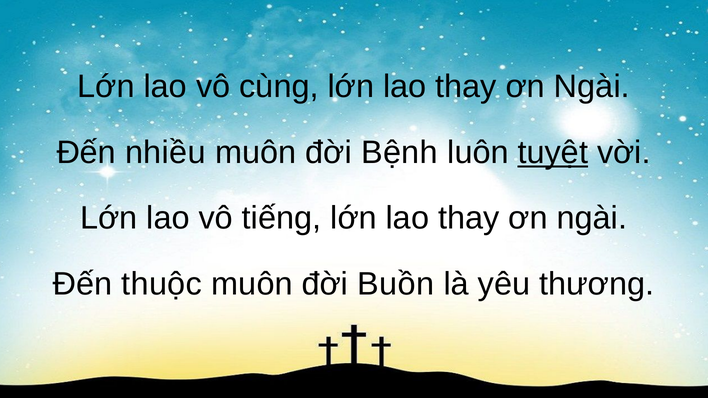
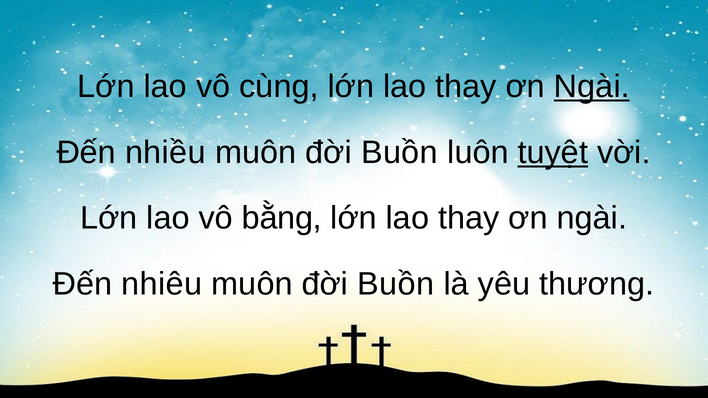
Ngài underline: none -> present (592, 87)
Bệnh: Bệnh -> Buồn (399, 153)
tiếng: tiếng -> bằng (282, 218)
thuộc: thuộc -> nhiêu (162, 284)
